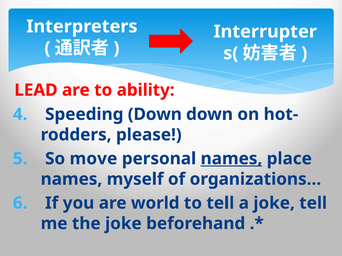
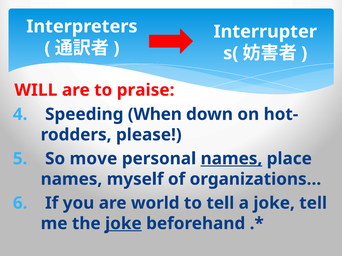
LEAD: LEAD -> WILL (36, 90)
ability: ability -> praise (146, 90)
Speeding Down: Down -> When (155, 114)
joke underline: none -> present (123, 224)
